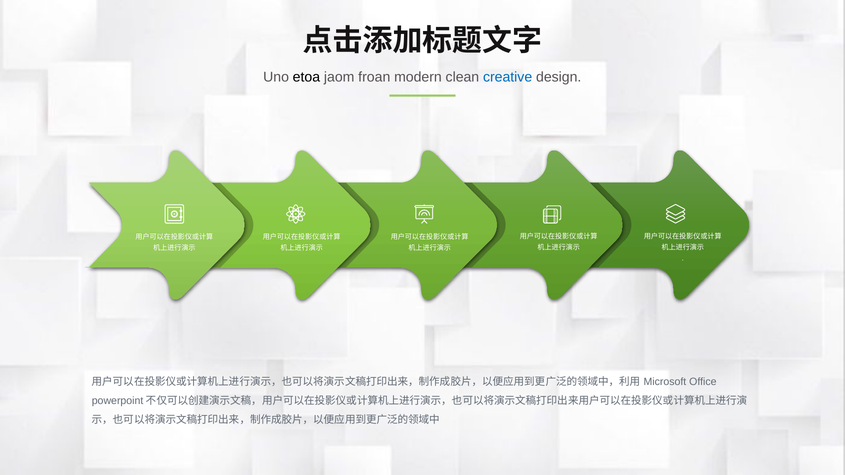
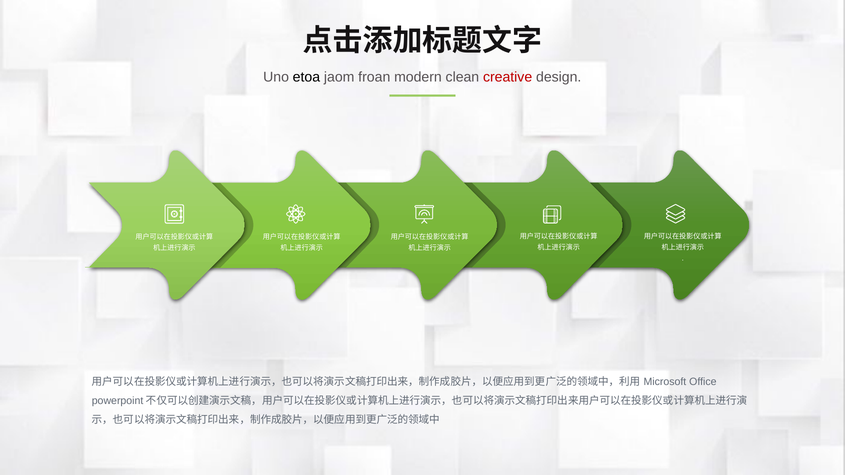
creative colour: blue -> red (508, 77)
